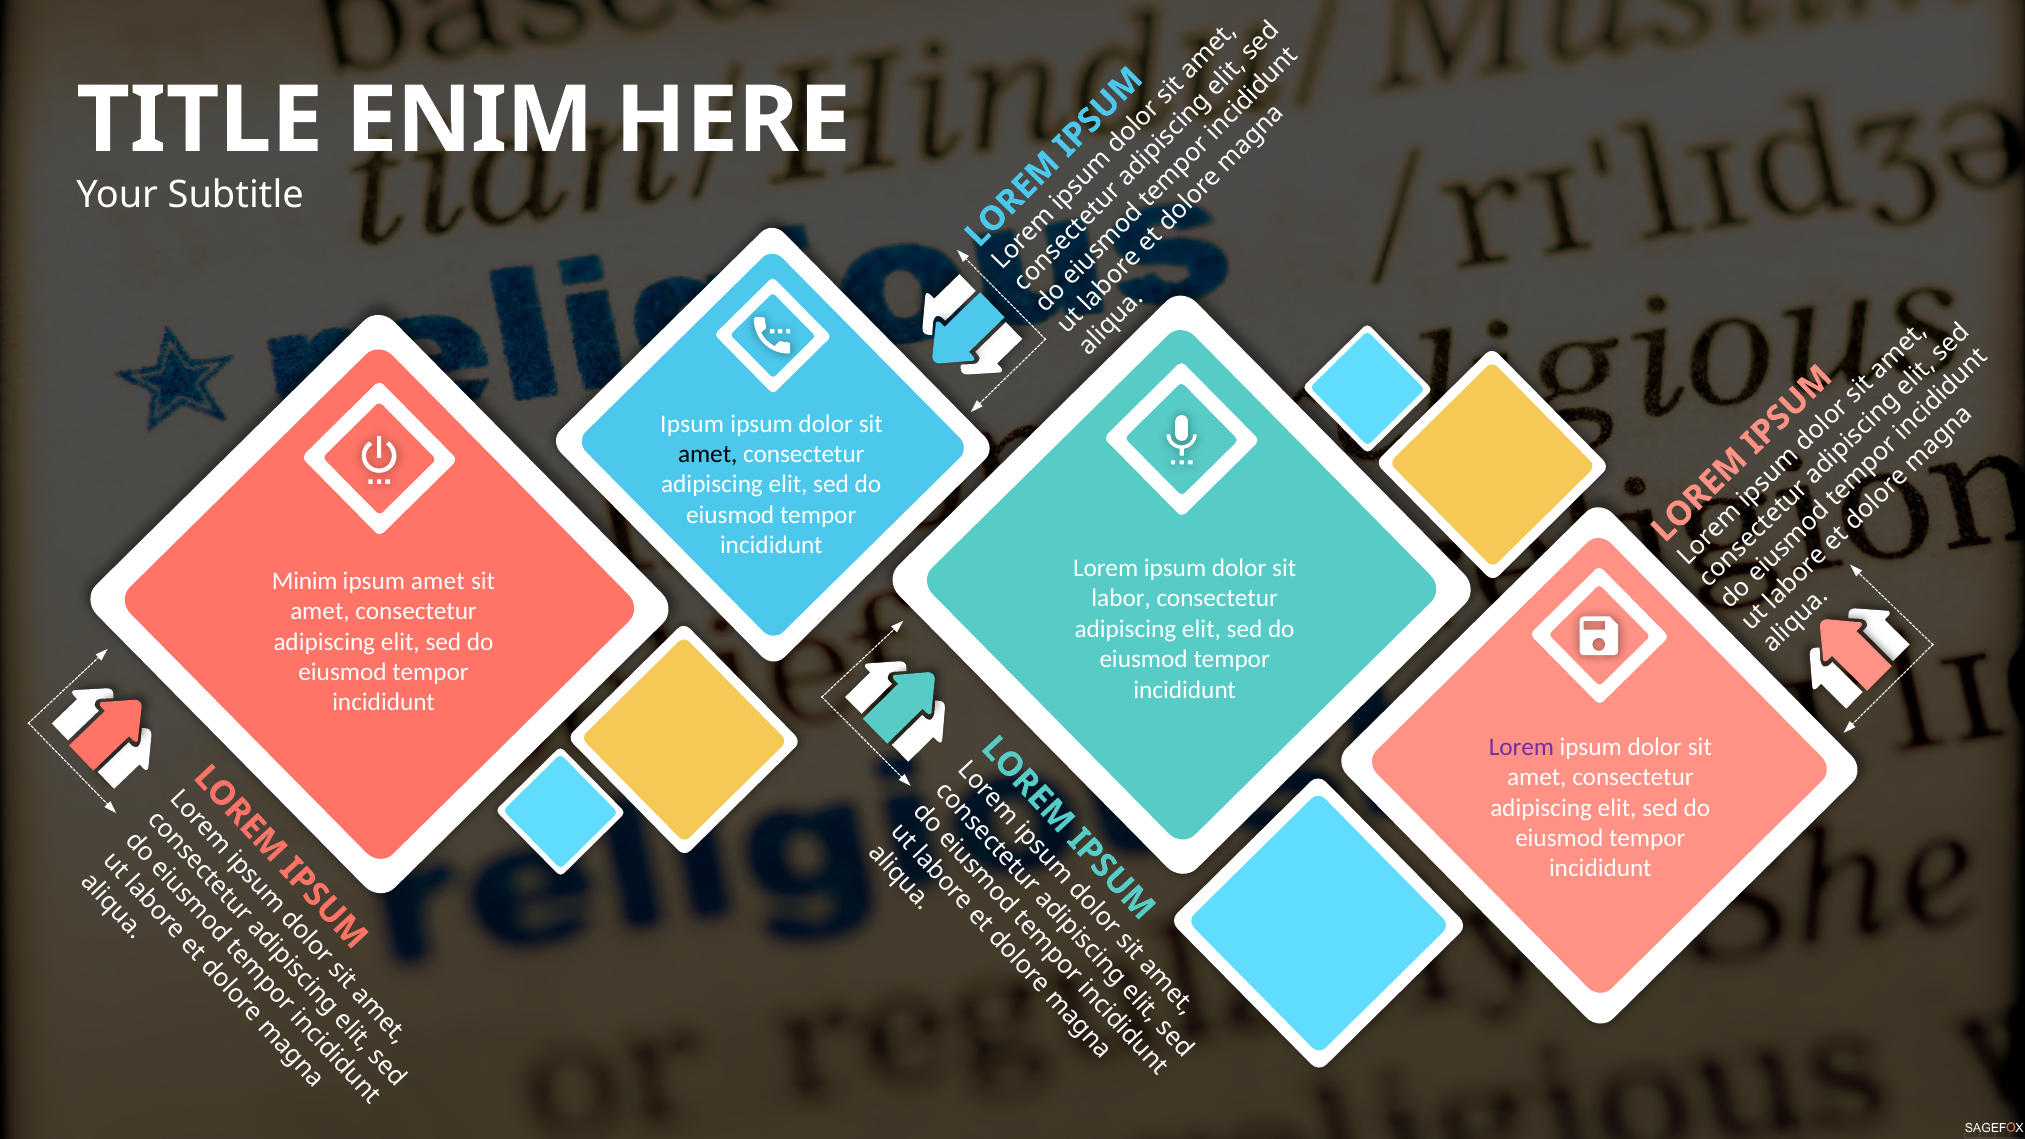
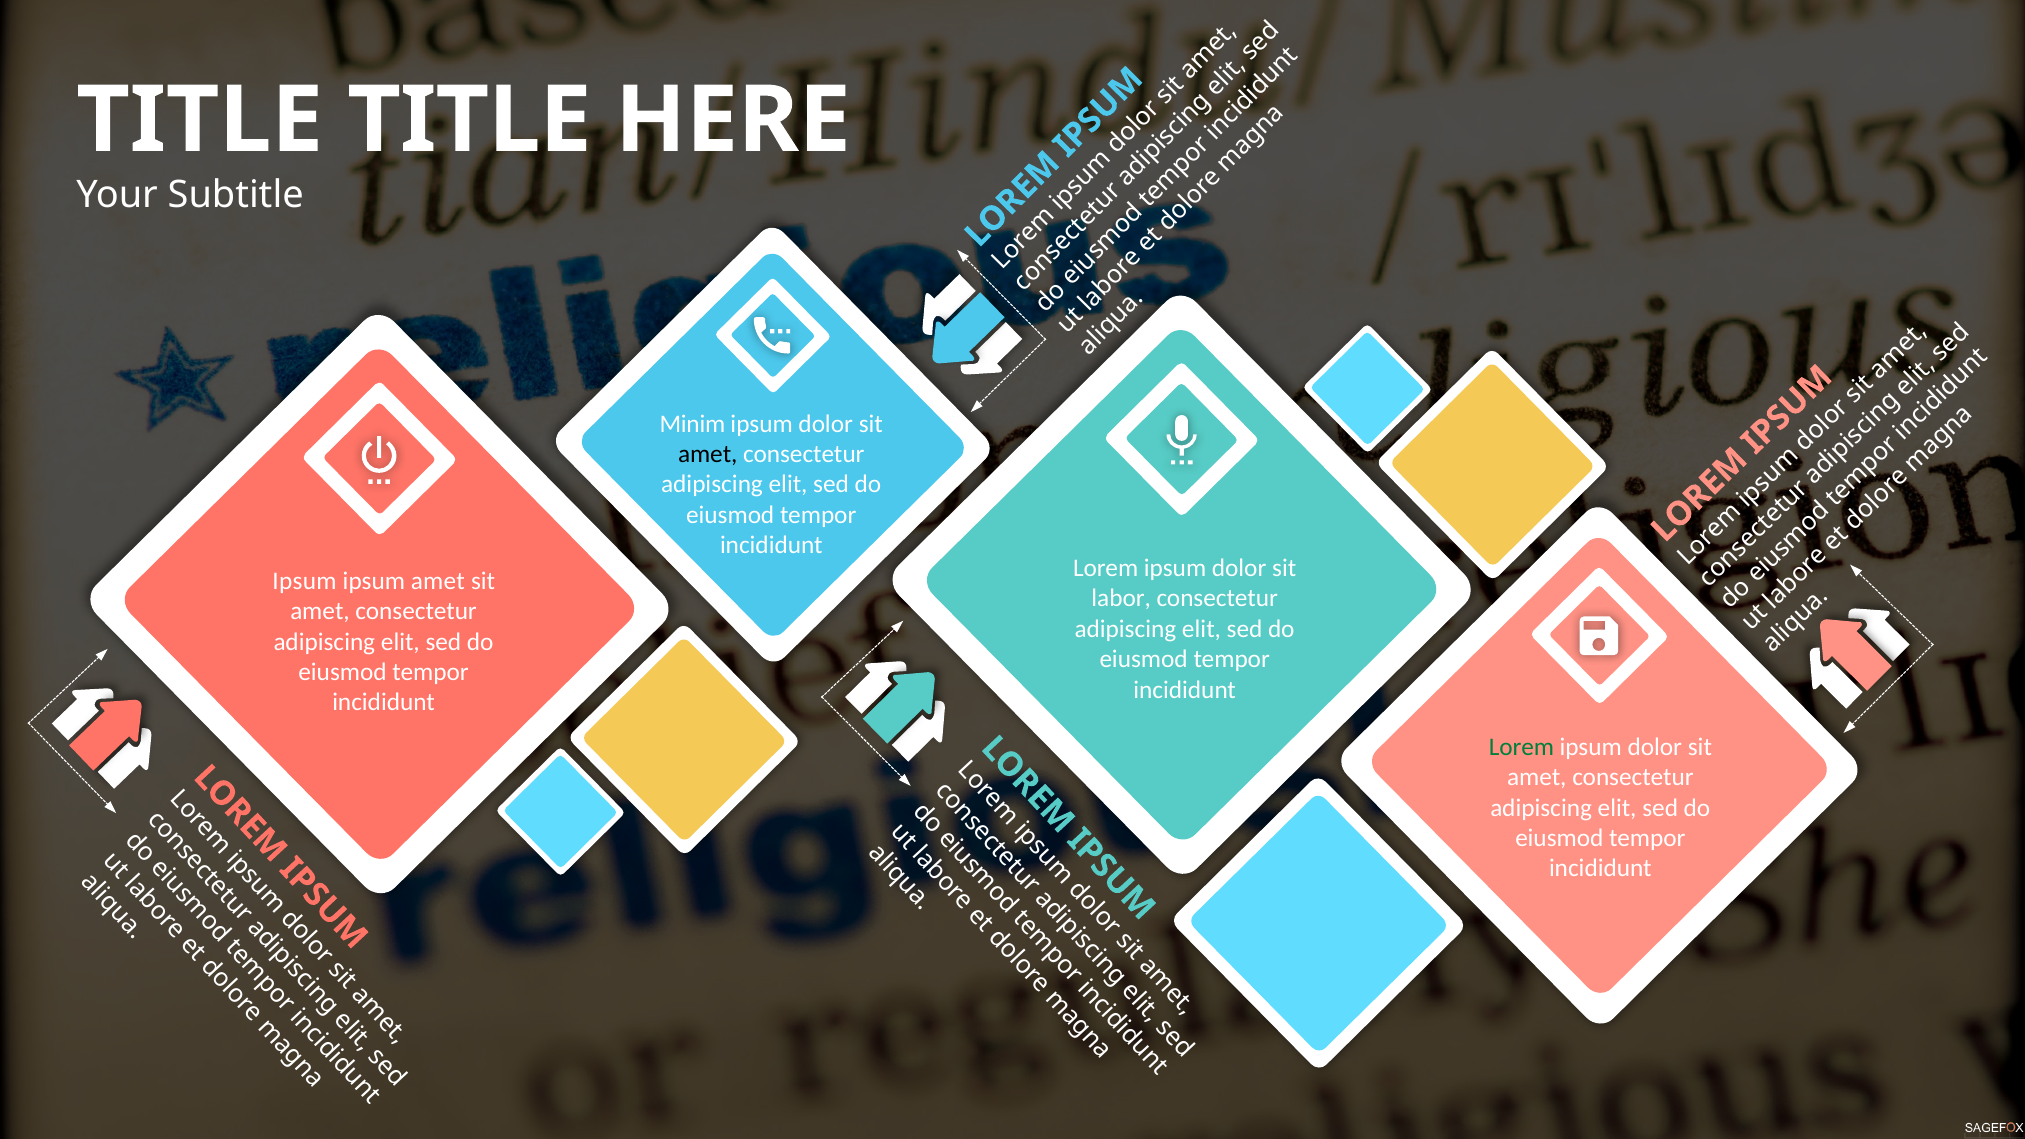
ENIM: ENIM -> TITLE (469, 120)
Ipsum: Ipsum -> Minim (692, 424)
Minim: Minim -> Ipsum (304, 581)
Lorem colour: purple -> green (1521, 747)
